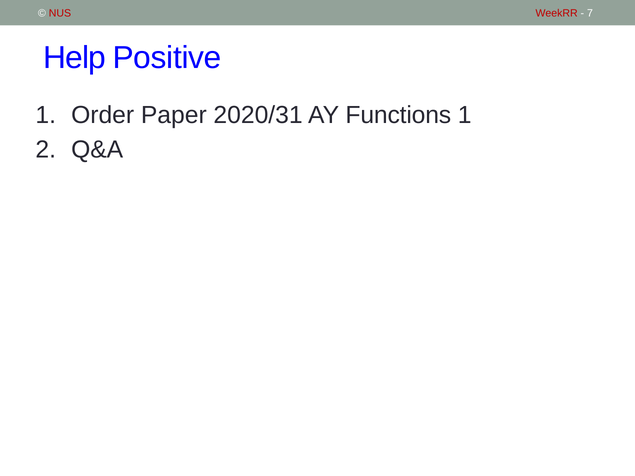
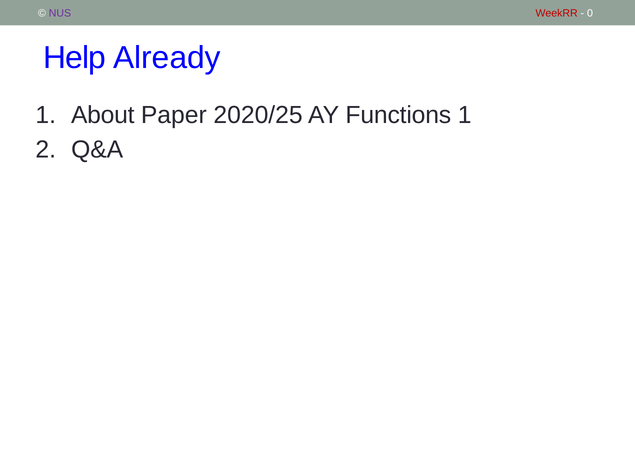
NUS colour: red -> purple (60, 13)
7: 7 -> 0 (590, 13)
Positive: Positive -> Already (167, 58)
Order: Order -> About (103, 115)
2020/31: 2020/31 -> 2020/25 (258, 115)
